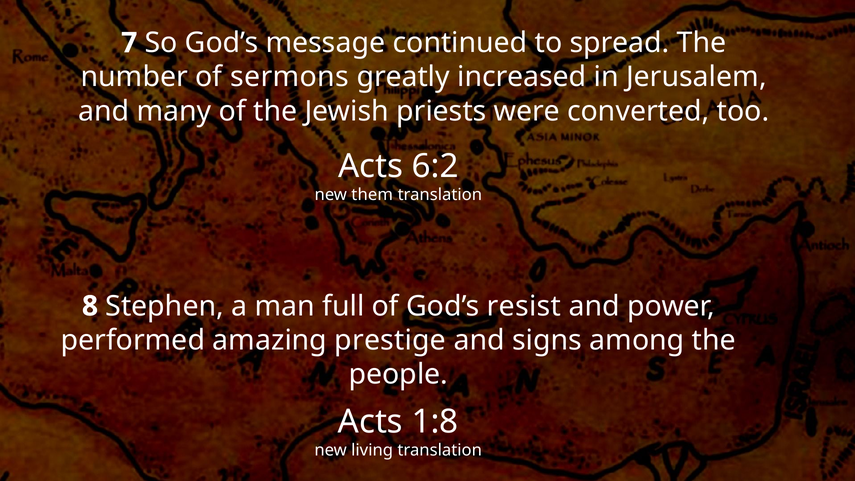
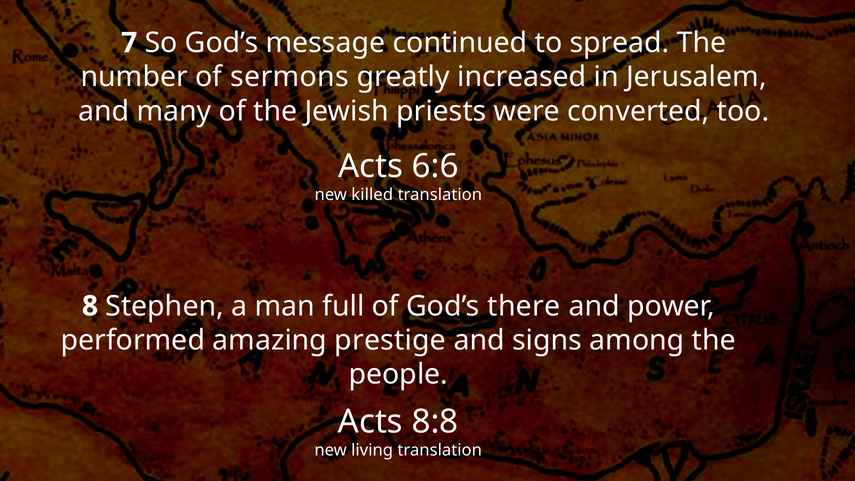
6:2: 6:2 -> 6:6 (435, 166)
them: them -> killed (372, 195)
resist: resist -> there (524, 306)
1:8: 1:8 -> 8:8 (435, 422)
